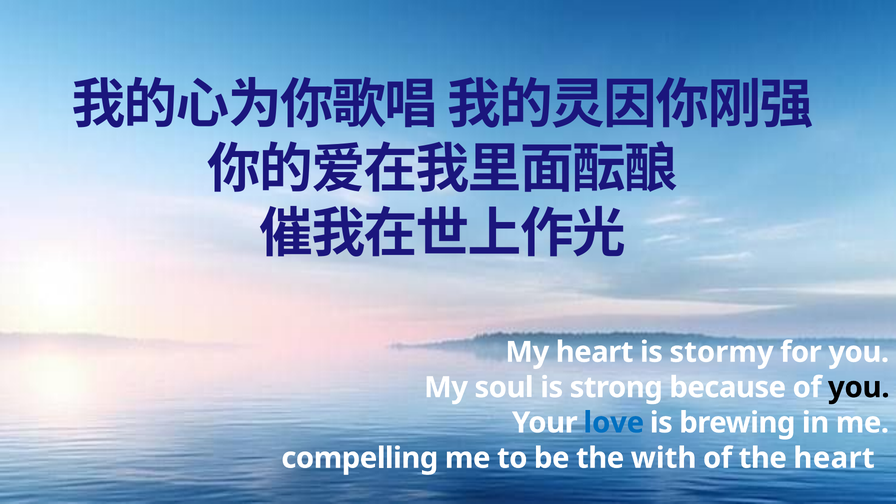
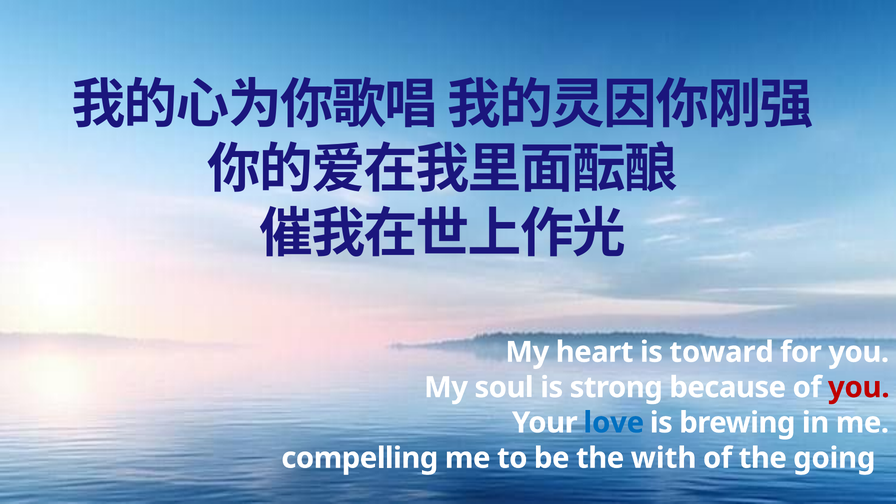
stormy: stormy -> toward (722, 352)
you colour: black -> red (859, 387)
the heart: heart -> going (834, 458)
